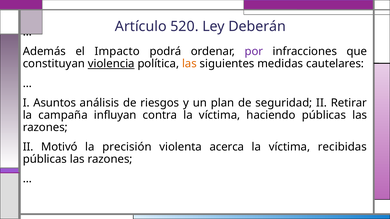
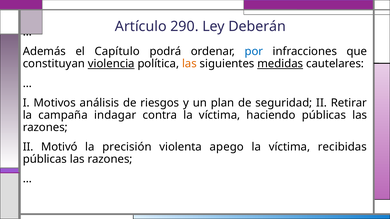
520: 520 -> 290 (184, 26)
Impacto: Impacto -> Capítulo (117, 52)
por colour: purple -> blue (254, 52)
medidas underline: none -> present (280, 64)
Asuntos: Asuntos -> Motivos (55, 103)
influyan: influyan -> indagar (115, 115)
acerca: acerca -> apego (227, 147)
